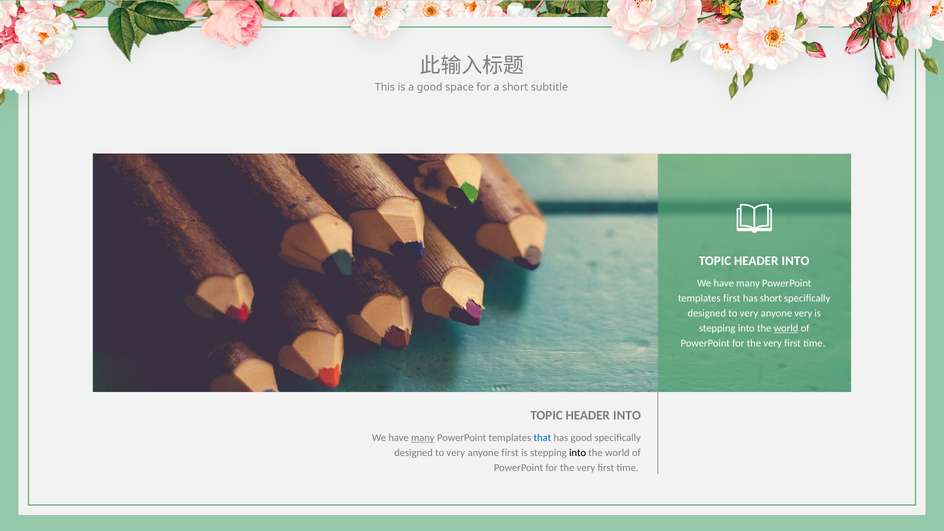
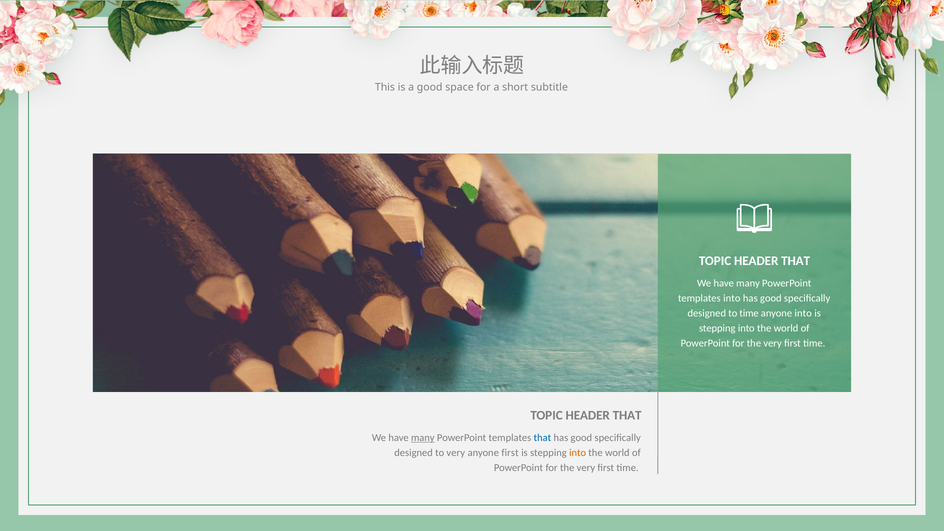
INTO: INTO -> THAT (796, 261)
templates first: first -> into (732, 298)
short: short -> good (771, 298)
very: very -> time (749, 313)
anyone very: very -> into (803, 313)
world underline: present -> none (786, 328)
INTO: INTO -> THAT (627, 416)
into colour: black -> orange (578, 453)
